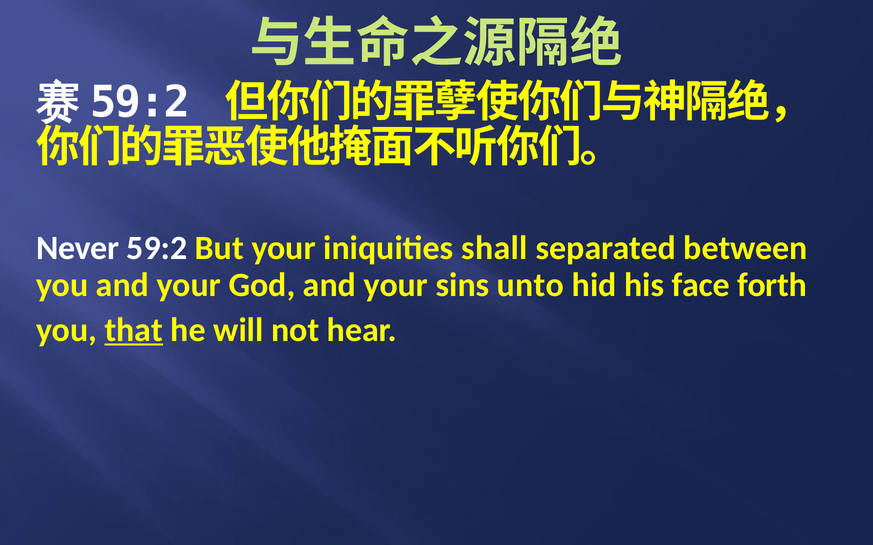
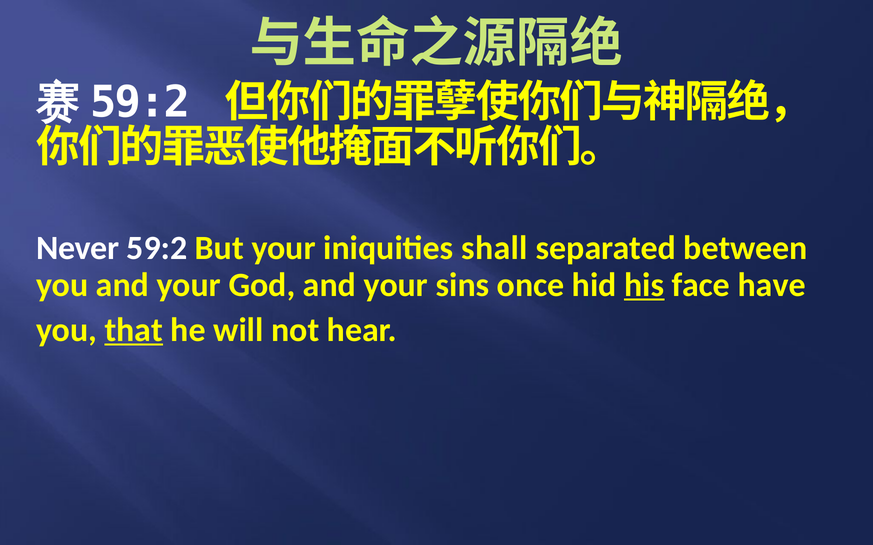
unto: unto -> once (531, 285)
his underline: none -> present (644, 285)
forth: forth -> have (772, 285)
